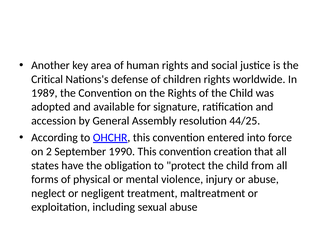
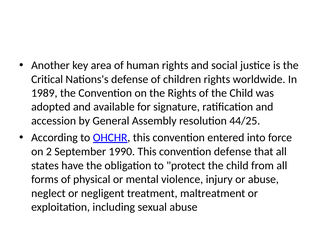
convention creation: creation -> defense (233, 152)
